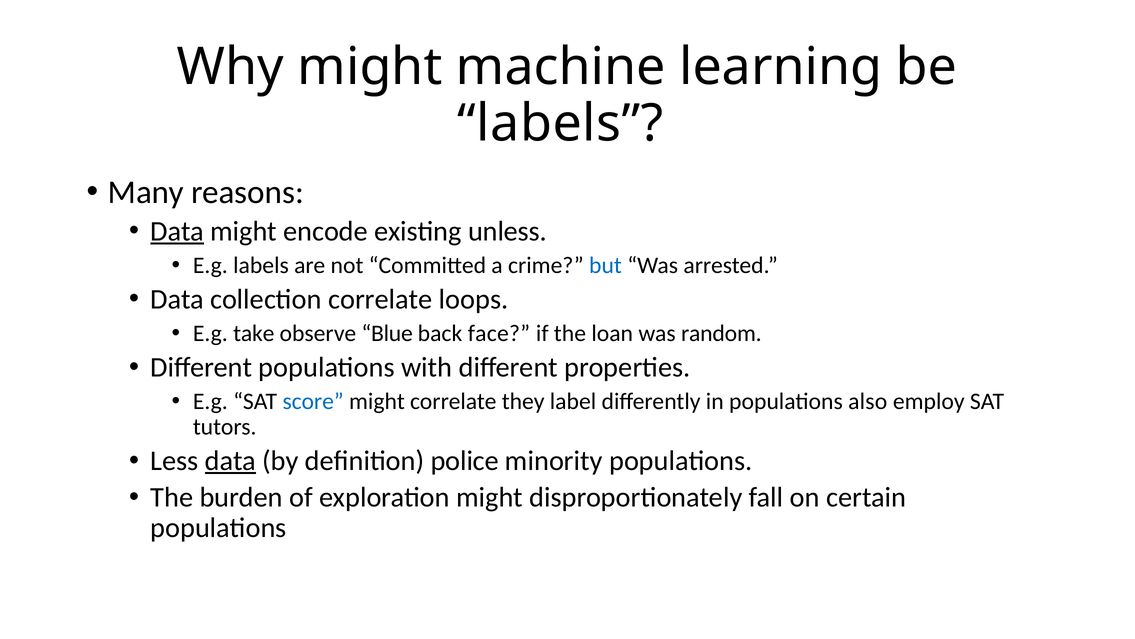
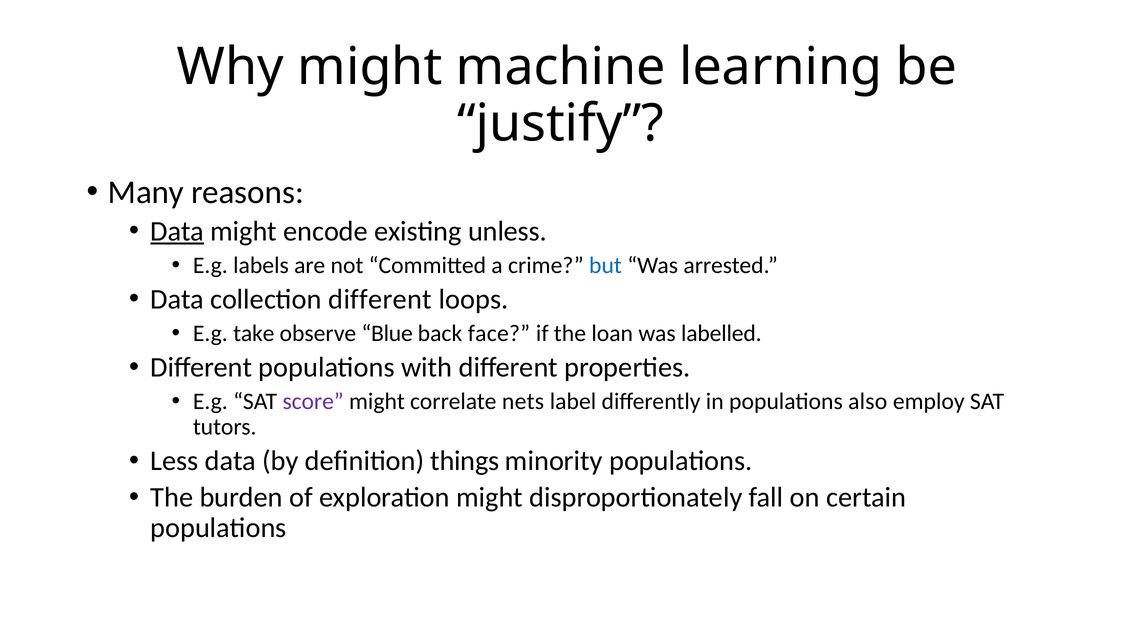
labels: labels -> justify (561, 123)
collection correlate: correlate -> different (380, 299)
random: random -> labelled (721, 333)
score colour: blue -> purple (313, 401)
they: they -> nets (523, 401)
data underline: present -> none (231, 460)
police: police -> things (465, 460)
